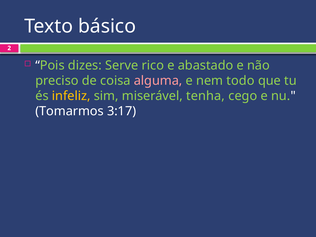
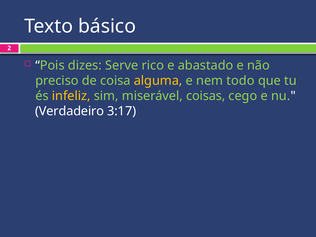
alguma colour: pink -> yellow (158, 81)
tenha: tenha -> coisas (206, 96)
Tomarmos: Tomarmos -> Verdadeiro (70, 111)
